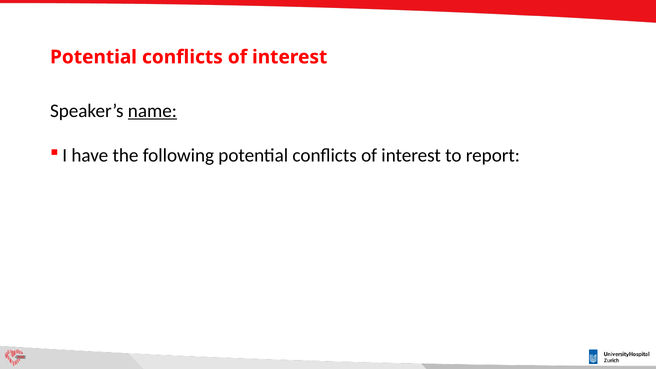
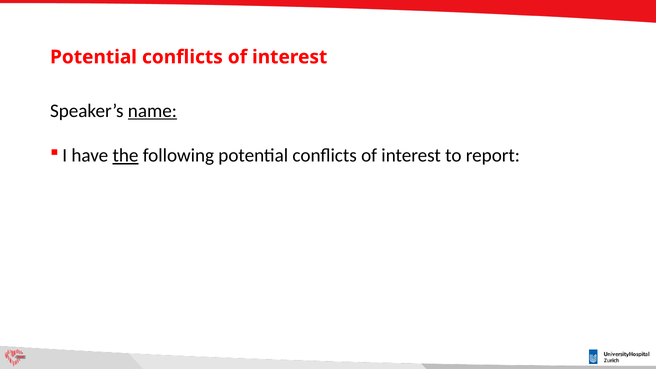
the underline: none -> present (126, 156)
